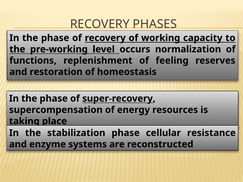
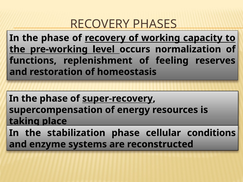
resistance: resistance -> conditions (211, 133)
